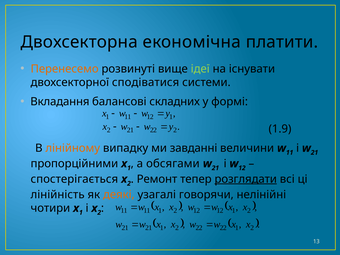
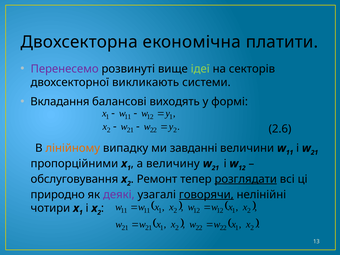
Перенесемо colour: orange -> purple (65, 69)
існувати: існувати -> секторів (252, 69)
сподіватися: сподіватися -> викликають (146, 82)
складних: складних -> виходять (175, 102)
1.9: 1.9 -> 2.6 (280, 129)
обсягами: обсягами -> величину (173, 164)
спостерігається: спостерігається -> обслуговування (74, 179)
лінійність: лінійність -> природно (58, 195)
деякі colour: orange -> purple (119, 195)
говорячи underline: none -> present (206, 195)
